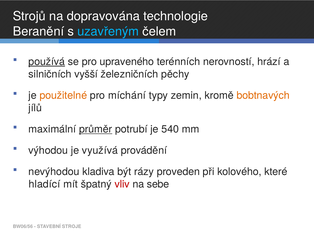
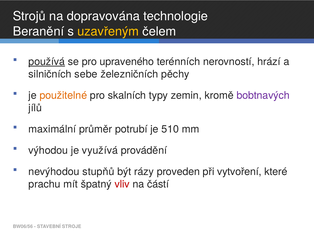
uzavřeným colour: light blue -> yellow (108, 31)
vyšší: vyšší -> sebe (86, 74)
míchání: míchání -> skalních (127, 96)
bobtnavých colour: orange -> purple (263, 96)
průměr underline: present -> none (96, 129)
540: 540 -> 510 (170, 129)
kladiva: kladiva -> stupňů (98, 172)
kolového: kolového -> vytvoření (239, 172)
hladící: hladící -> prachu (44, 185)
sebe: sebe -> částí (158, 185)
